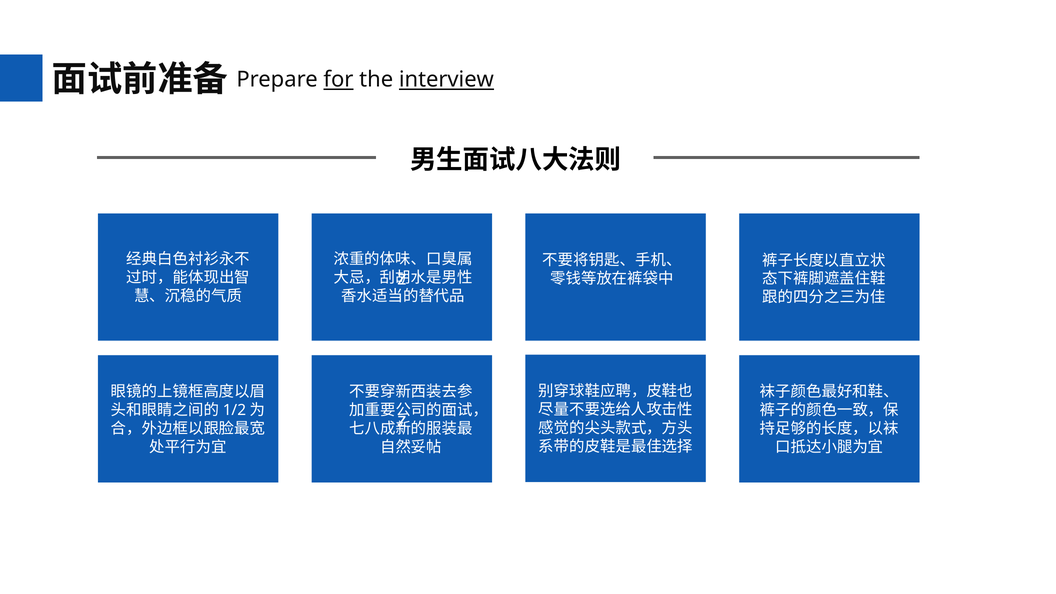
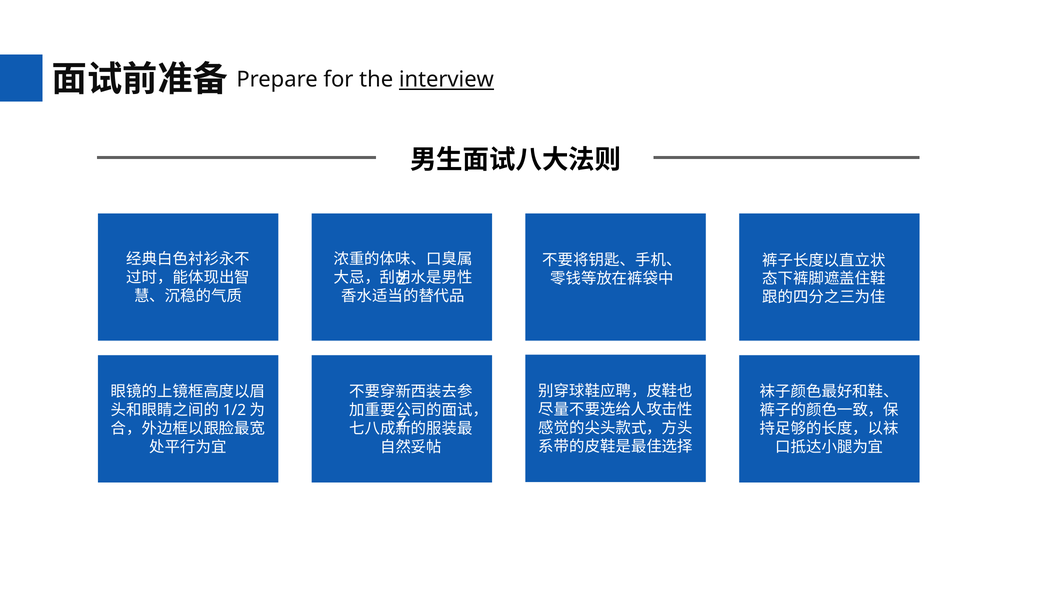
for underline: present -> none (338, 80)
